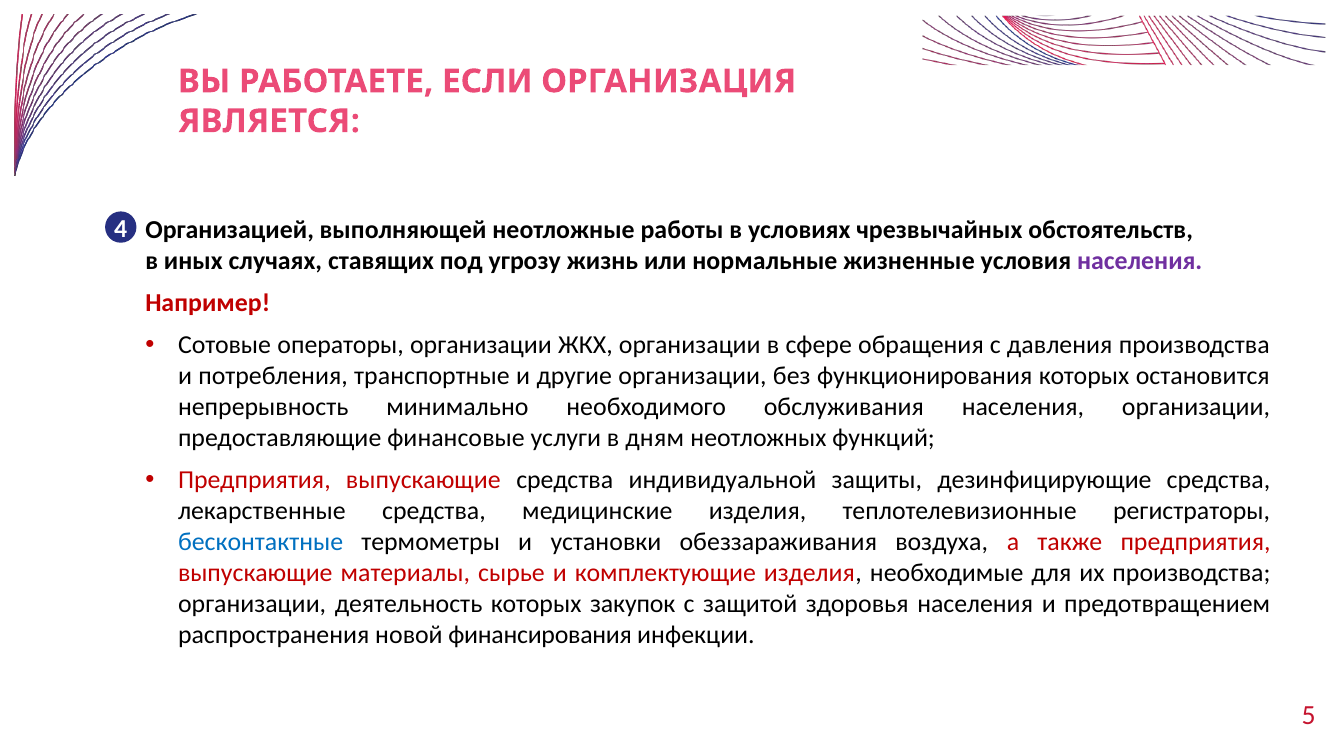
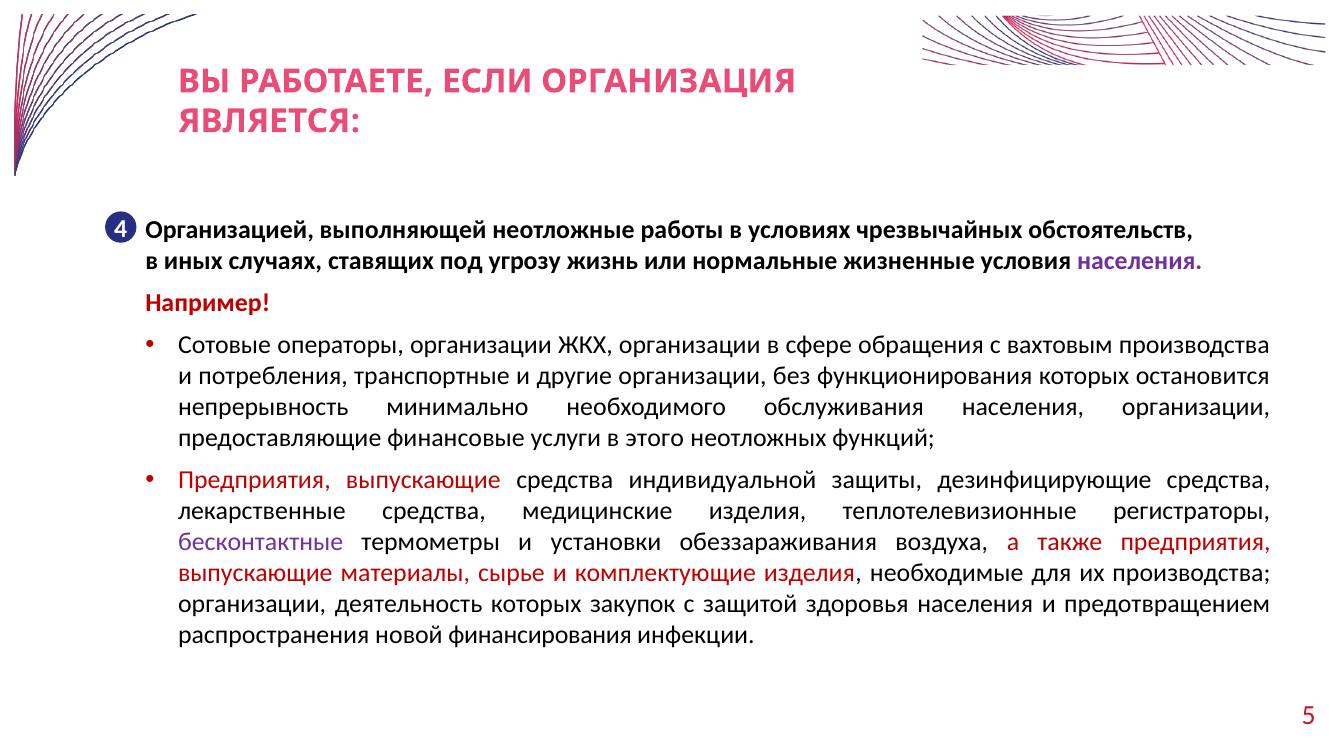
давления: давления -> вахтовым (1060, 345)
дням: дням -> этого (655, 438)
бесконтактные colour: blue -> purple (261, 543)
